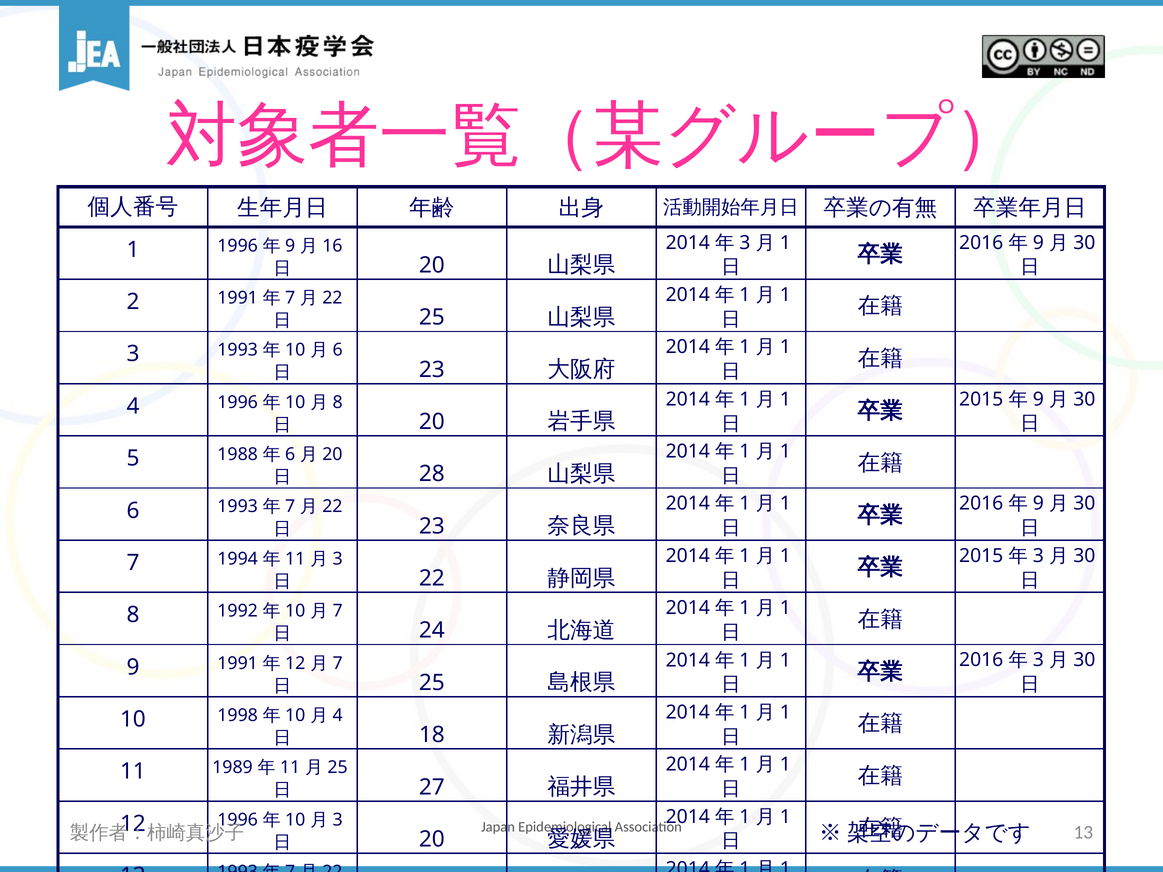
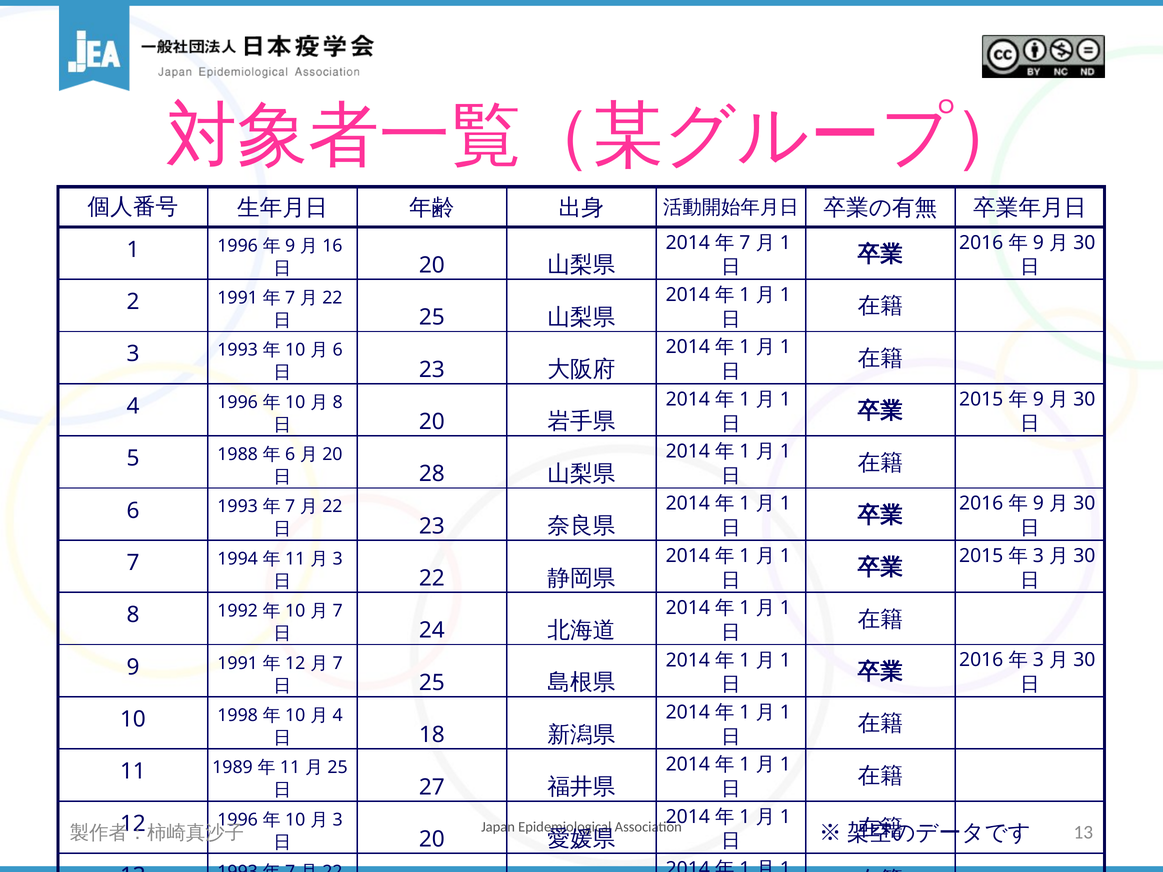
3: 3 -> 7 (745, 243)
